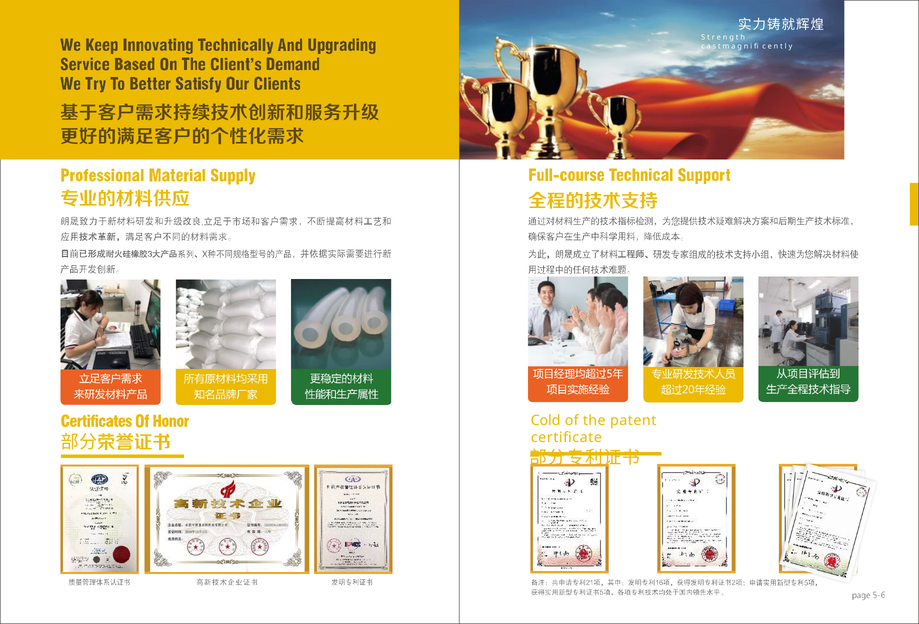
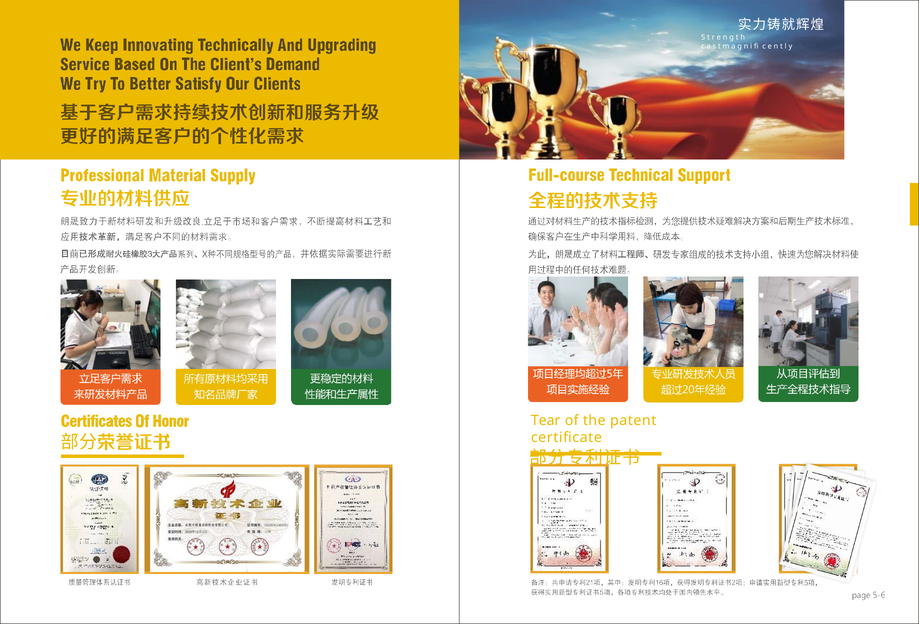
Cold: Cold -> Tear (546, 420)
